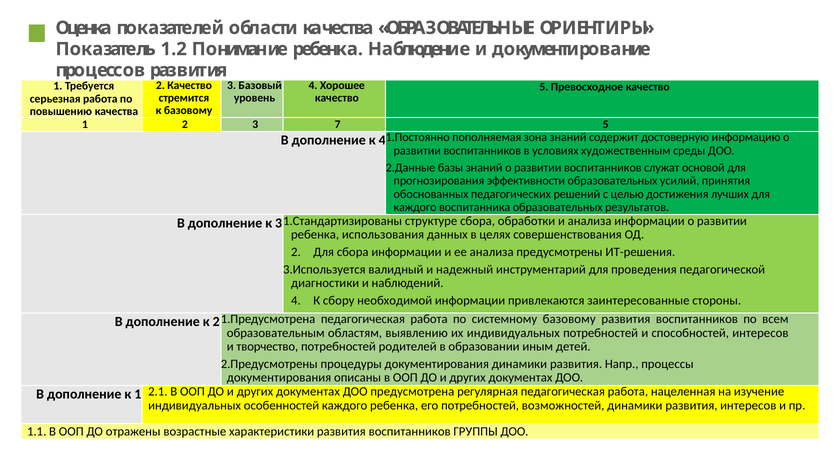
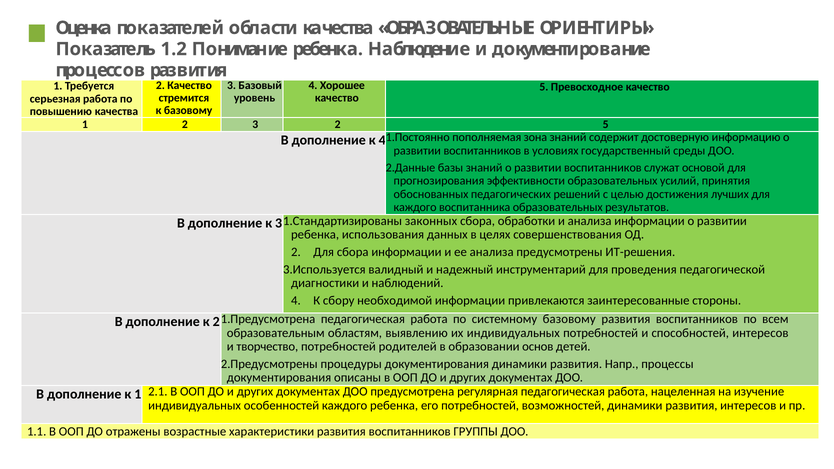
3 7: 7 -> 2 (338, 125)
художественным: художественным -> государственный (626, 151)
структуре: структуре -> законных (431, 221)
иным: иным -> основ (538, 347)
